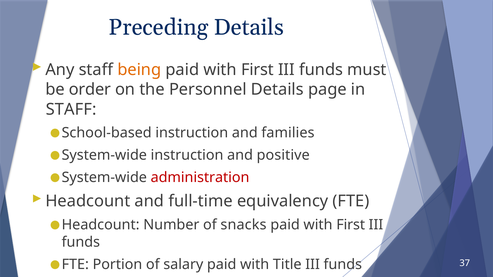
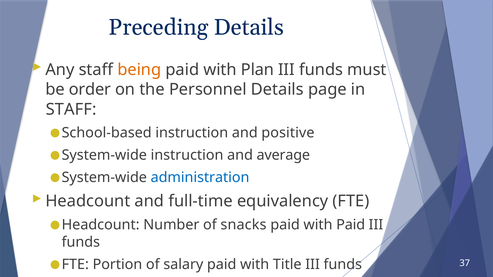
First: First -> Plan (257, 70)
families: families -> positive (288, 133)
positive: positive -> average (283, 155)
administration colour: red -> blue (200, 178)
First: First -> Paid (351, 225)
